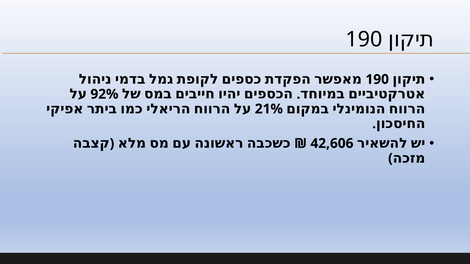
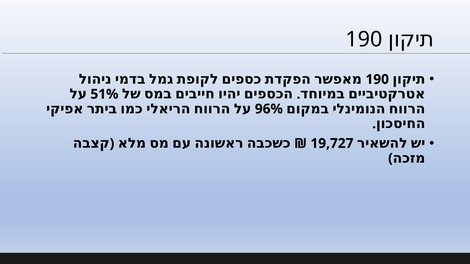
92%: 92% -> 51% (104, 94)
21%: 21% -> 96% (269, 109)
42,606: 42,606 -> 19,727 (332, 144)
